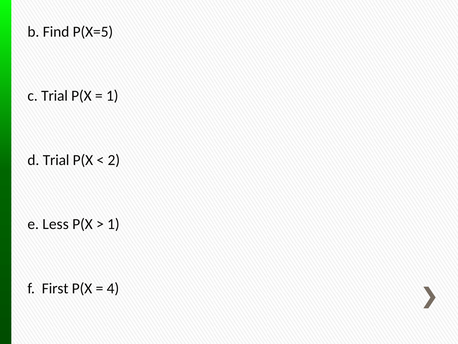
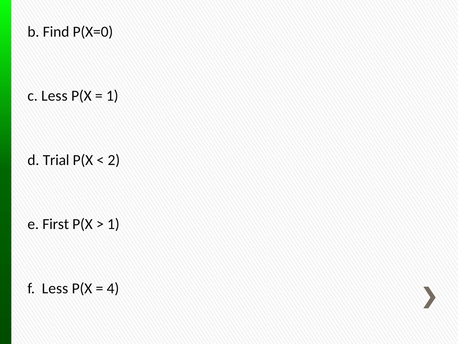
P(X=5: P(X=5 -> P(X=0 (93, 32)
c Trial: Trial -> Less (54, 96)
Less: Less -> First (56, 224)
f First: First -> Less (55, 288)
